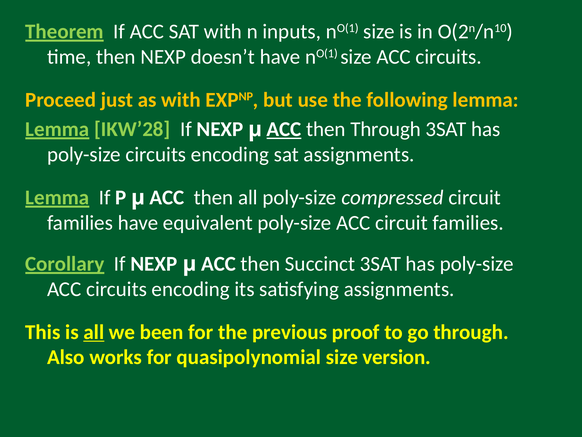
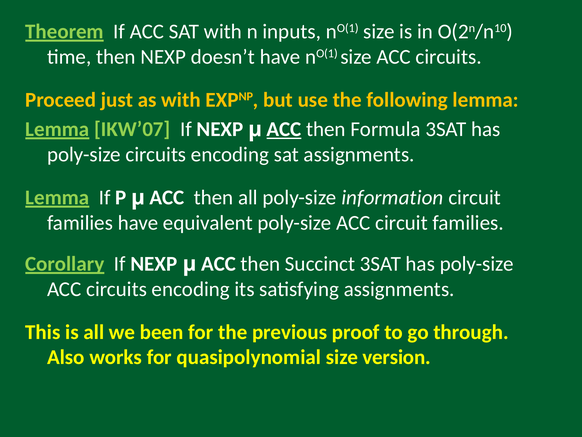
IKW’28: IKW’28 -> IKW’07 (132, 129)
then Through: Through -> Formula (386, 129)
compressed: compressed -> information (392, 197)
all underline: present -> none (94, 332)
